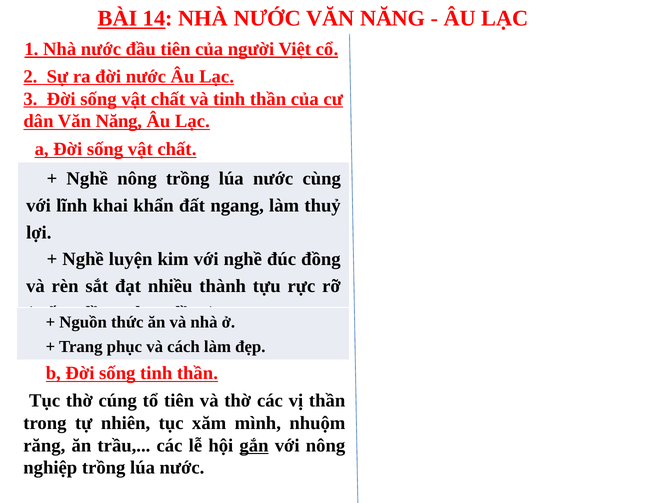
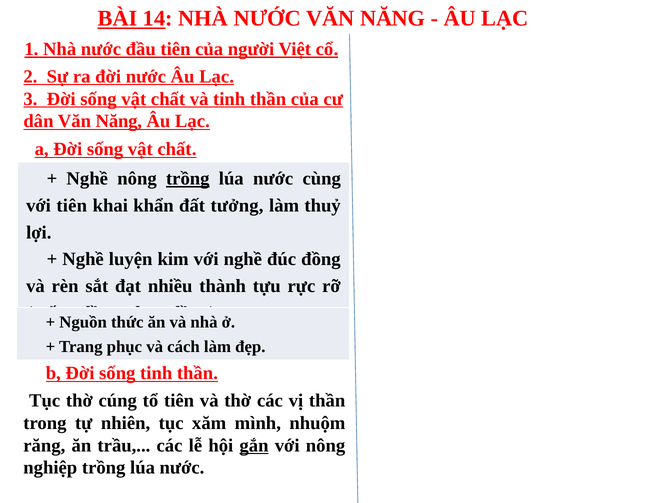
trồng underline: none -> present (188, 179)
với lĩnh: lĩnh -> tiên (72, 206)
ngang: ngang -> tưởng (237, 206)
